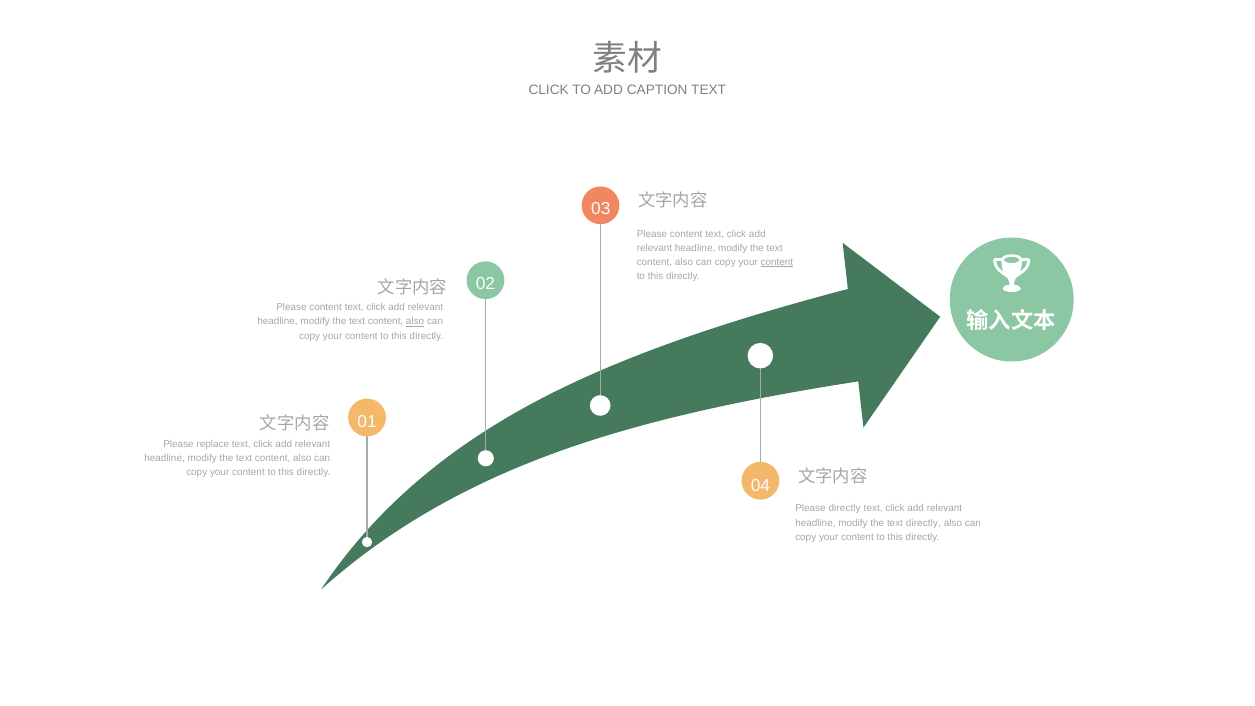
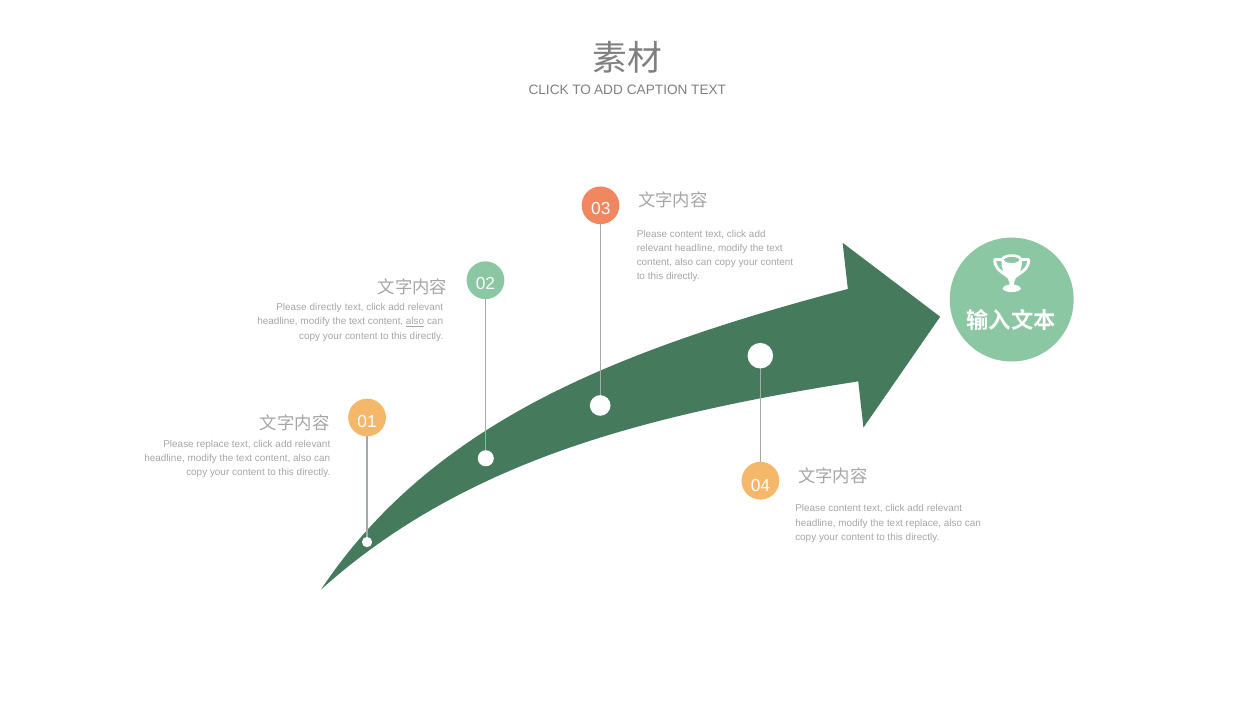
content underline: present -> none (777, 262)
content: content -> directly (326, 307)
directly: directly -> content (845, 509)
text directly: directly -> replace (923, 523)
